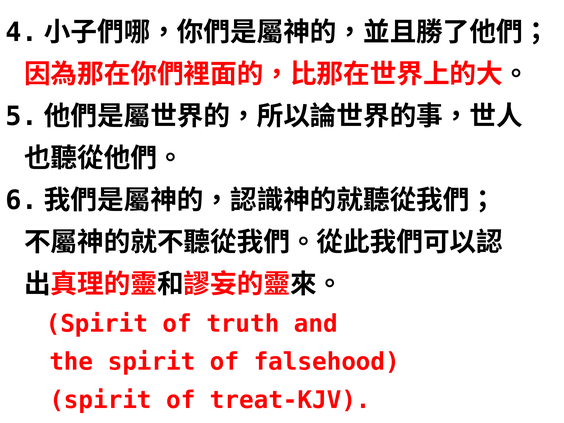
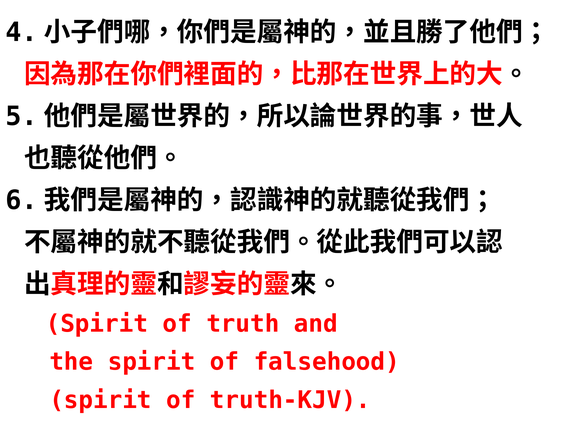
treat-KJV: treat-KJV -> truth-KJV (290, 400)
